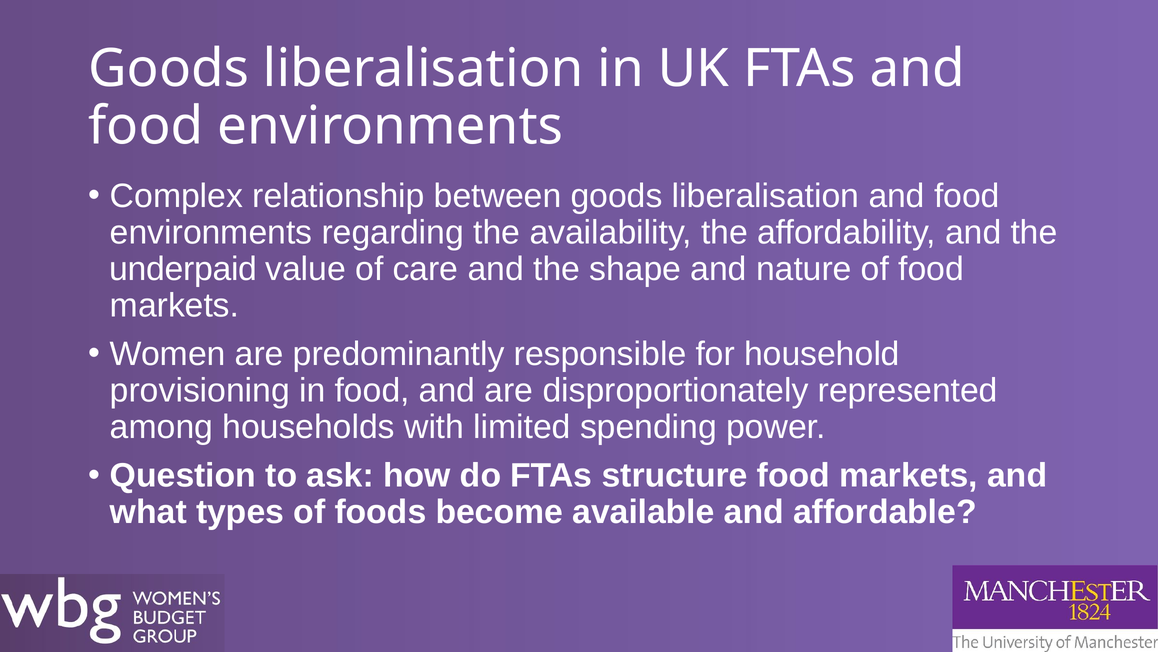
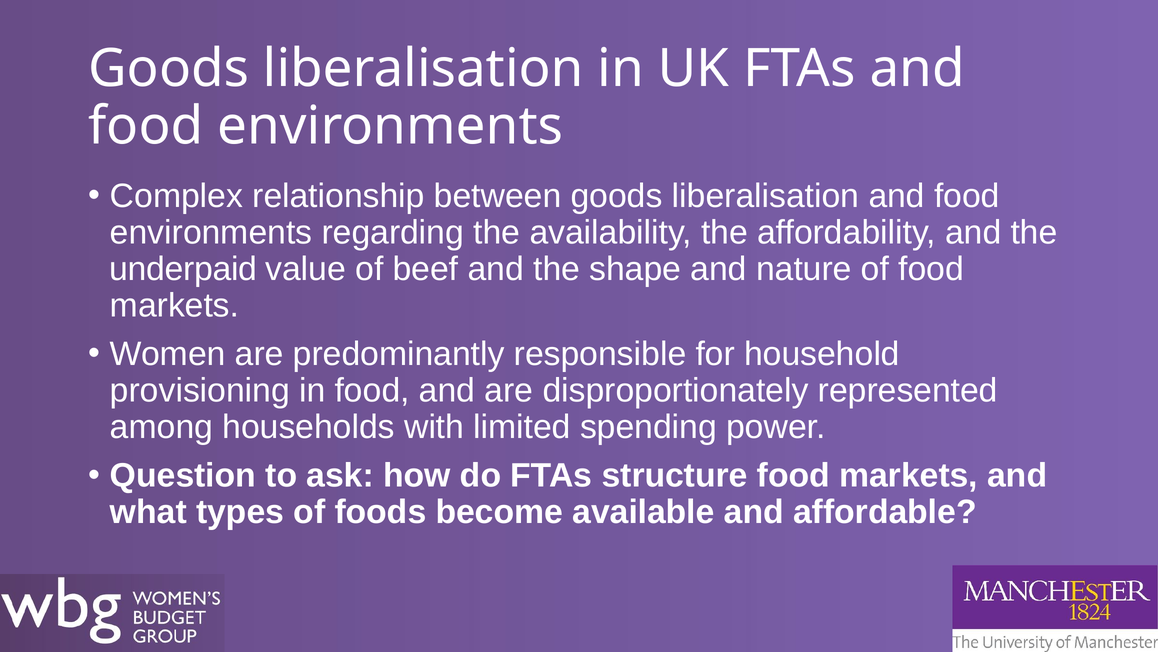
care: care -> beef (425, 269)
